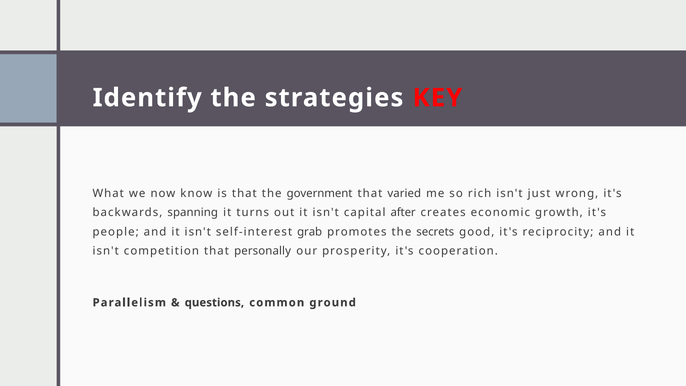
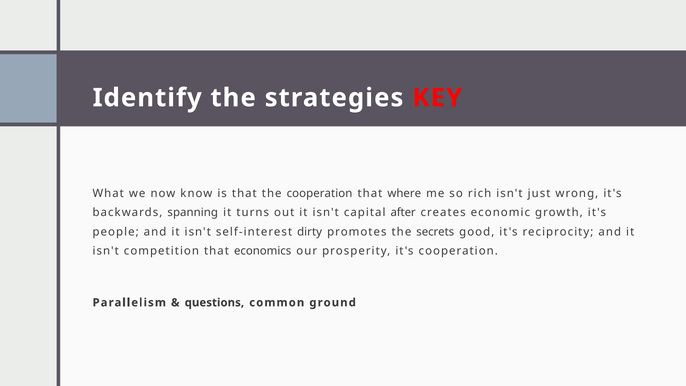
the government: government -> cooperation (319, 193)
varied: varied -> where (404, 193)
grab: grab -> dirty (310, 232)
personally: personally -> economics (263, 251)
